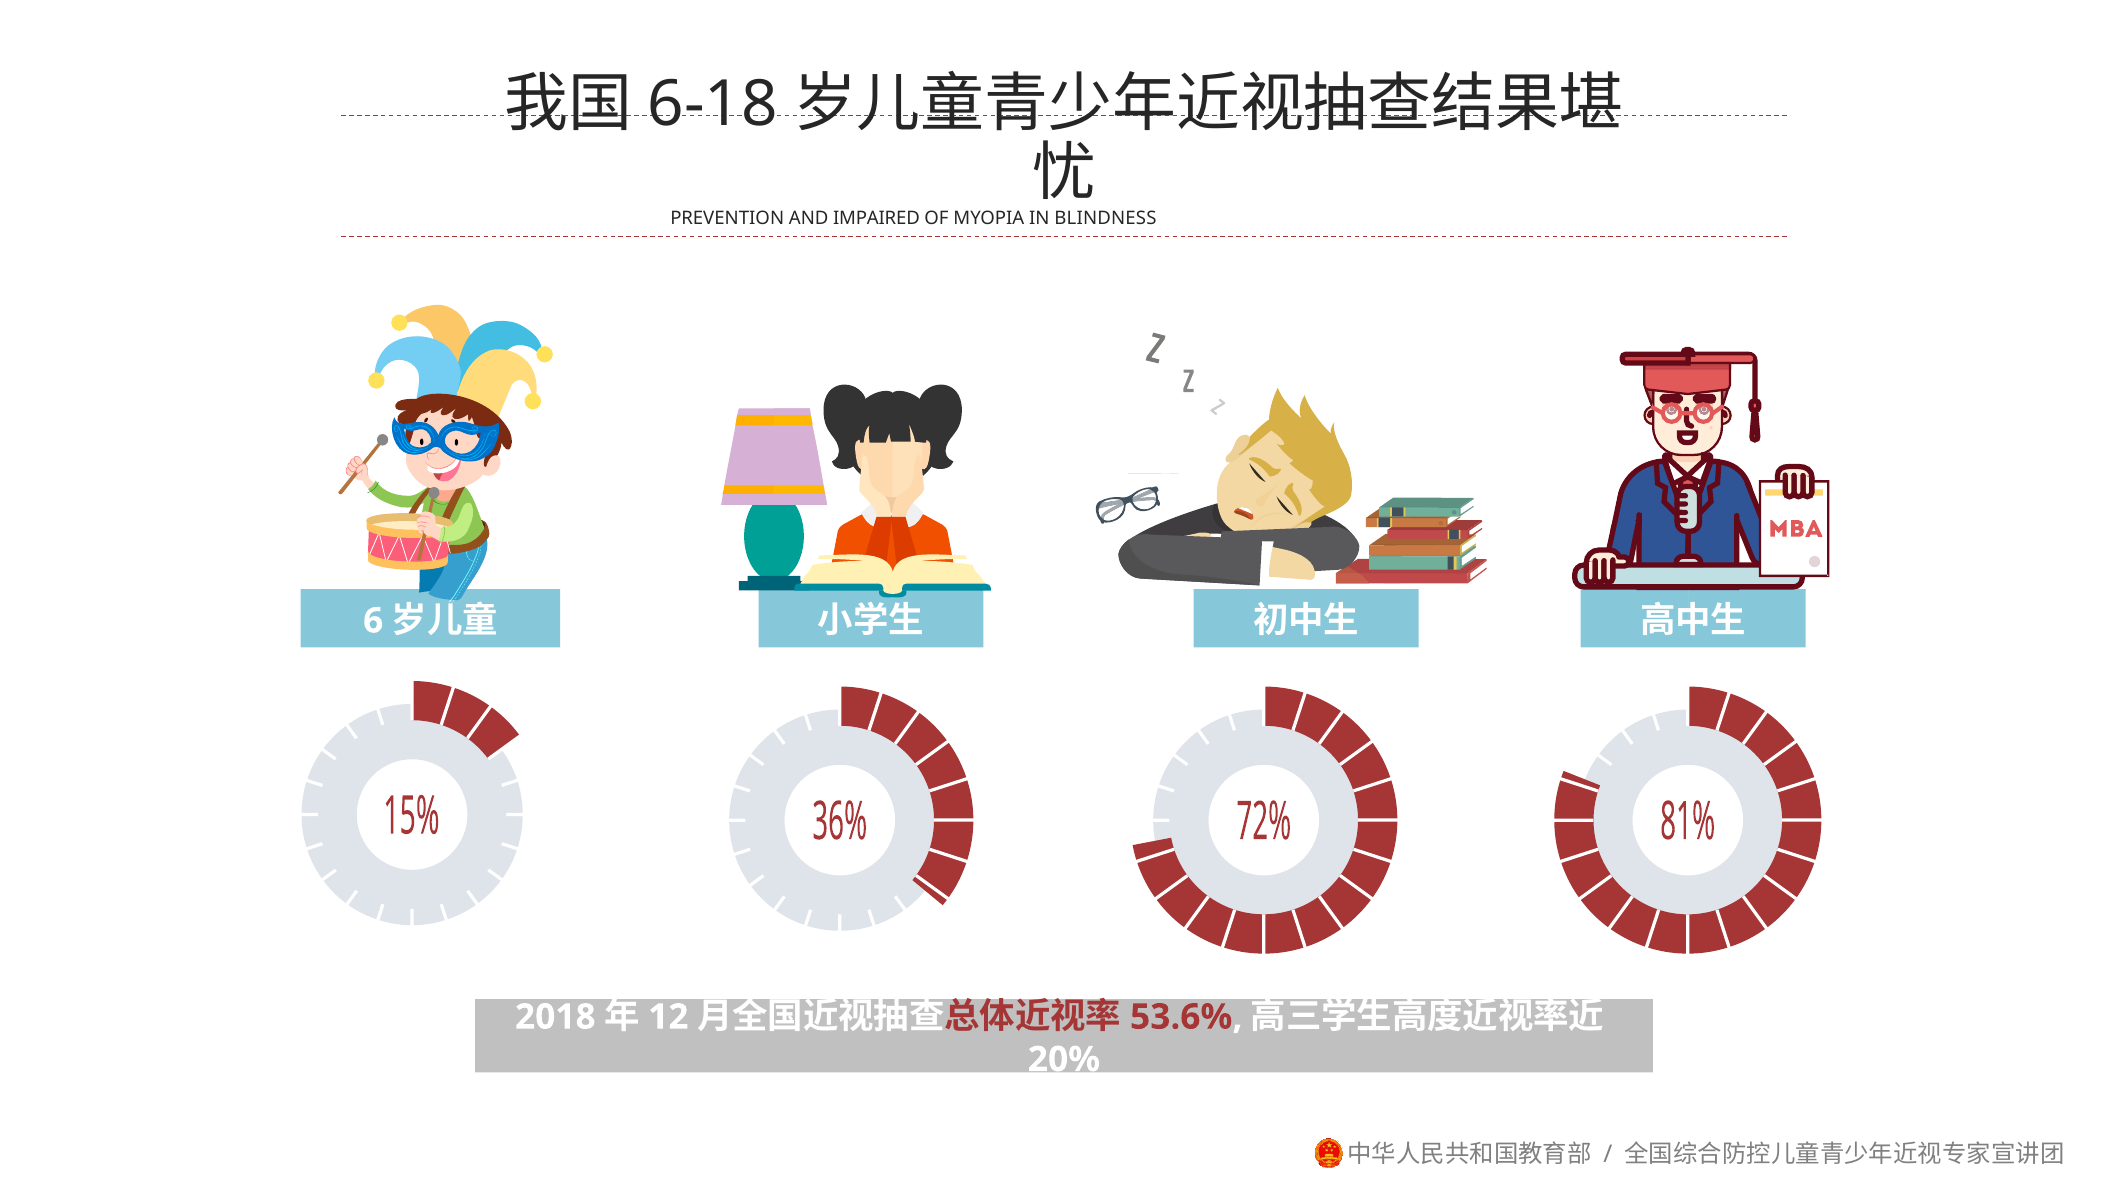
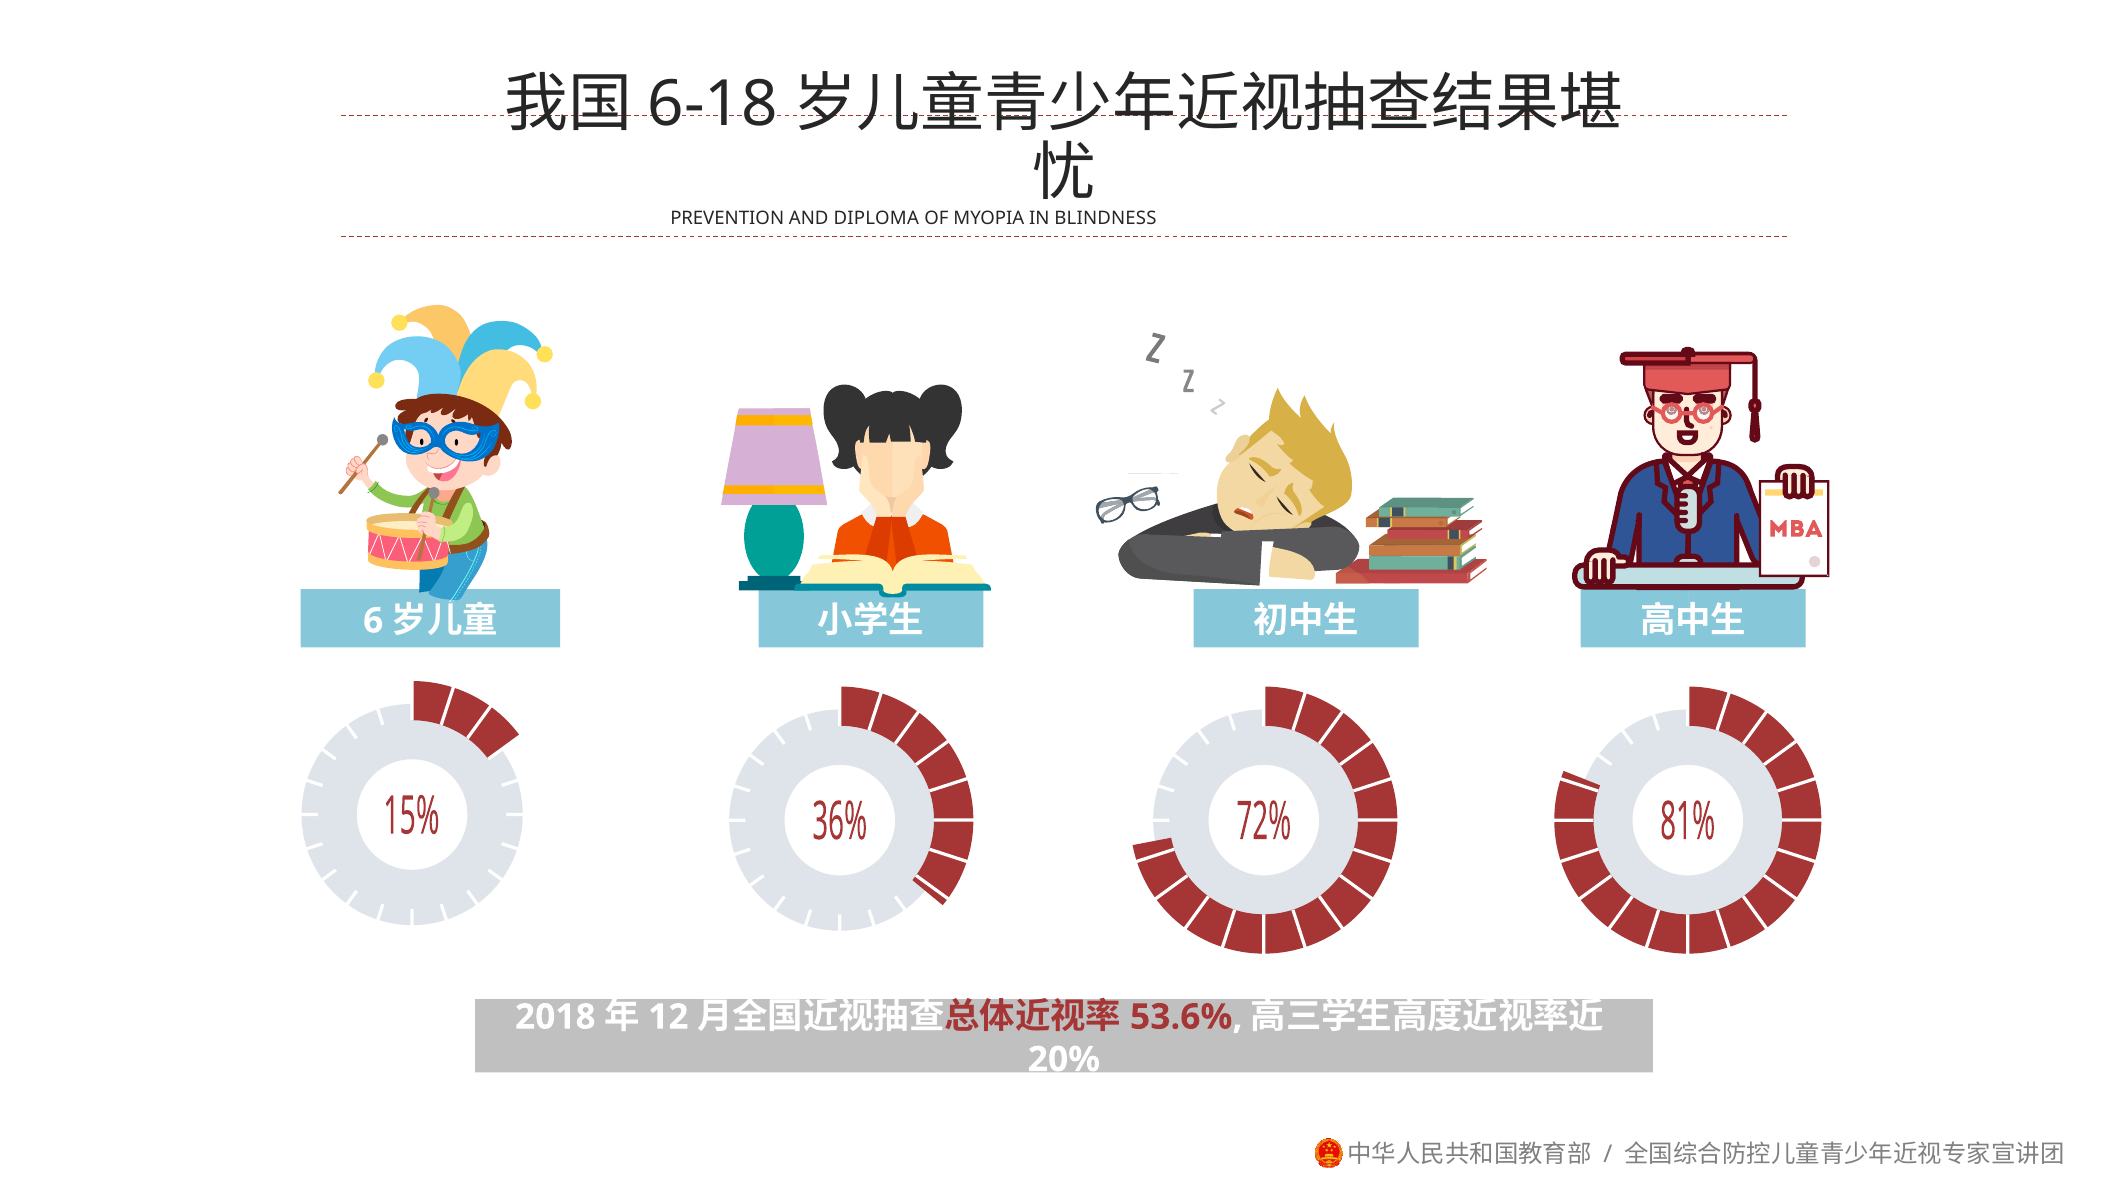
IMPAIRED: IMPAIRED -> DIPLOMA (876, 218)
